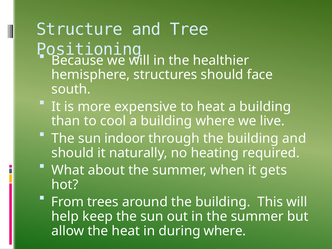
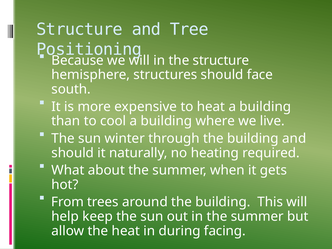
the healthier: healthier -> structure (221, 60)
indoor: indoor -> winter (125, 138)
during where: where -> facing (225, 231)
